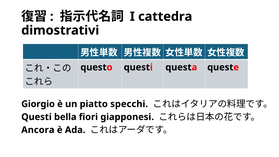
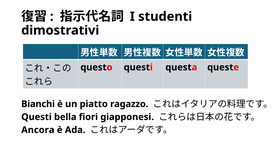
cattedra: cattedra -> studenti (165, 17)
Giorgio: Giorgio -> Bianchi (38, 104)
specchi: specchi -> ragazzo (129, 104)
